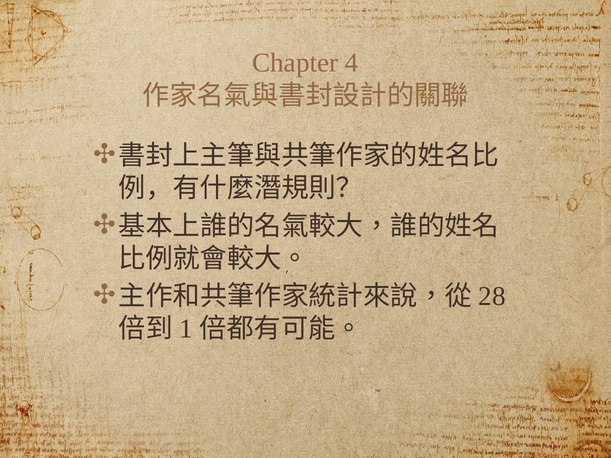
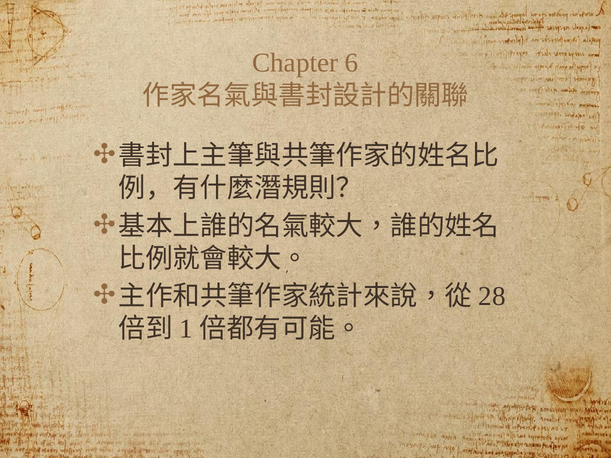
4: 4 -> 6 (352, 63)
